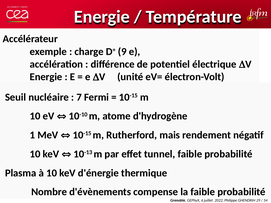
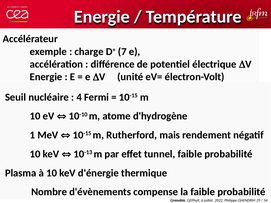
9: 9 -> 7 (122, 52)
7: 7 -> 4 (79, 97)
